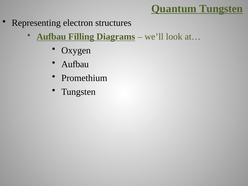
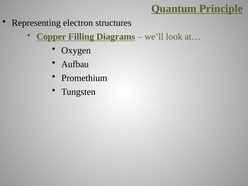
Quantum Tungsten: Tungsten -> Principle (221, 9)
Aufbau: Aufbau -> Copper (51, 37)
